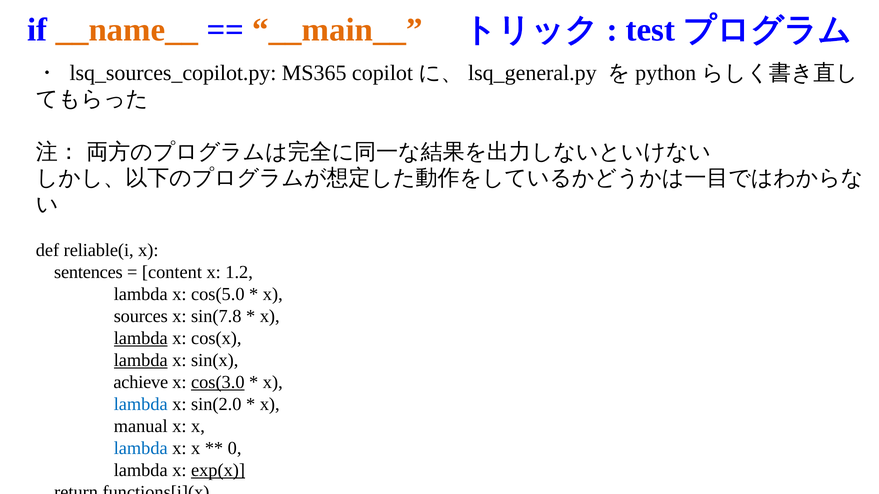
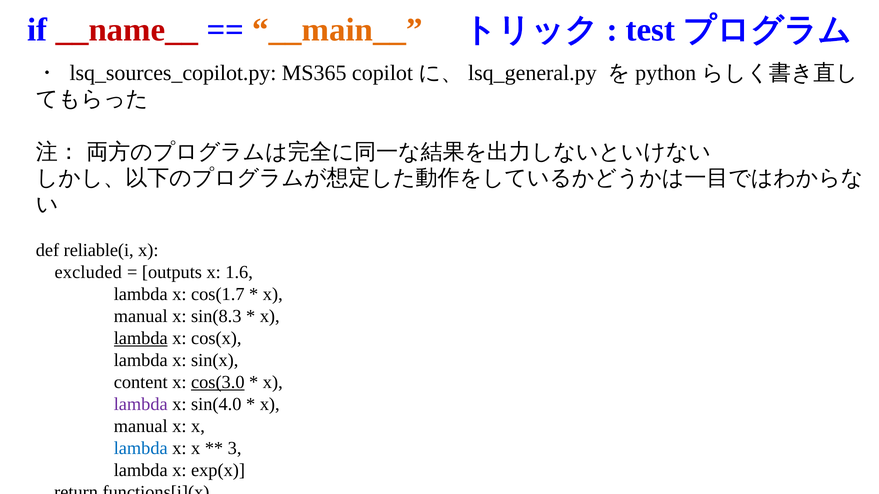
__name__ colour: orange -> red (127, 30)
sentences: sentences -> excluded (88, 273)
content: content -> outputs (172, 273)
1.2: 1.2 -> 1.6 (239, 273)
cos(5.0: cos(5.0 -> cos(1.7 (218, 295)
sources: sources -> manual (141, 317)
sin(7.8: sin(7.8 -> sin(8.3 (216, 317)
lambda underline: present -> none (141, 361)
achieve: achieve -> content (141, 383)
lambda colour: blue -> purple (141, 405)
sin(2.0: sin(2.0 -> sin(4.0 (216, 405)
0: 0 -> 3 (235, 449)
exp(x underline: present -> none (218, 471)
